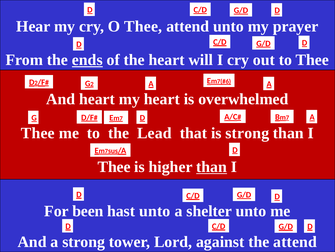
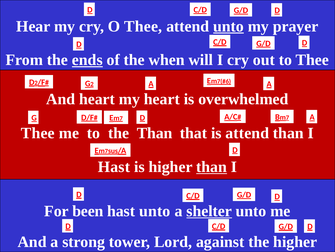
unto underline: none -> present (229, 26)
the heart: heart -> when (167, 60)
the Lead: Lead -> Than (155, 133)
is strong: strong -> attend (247, 133)
Thee: Thee -> Hast (114, 166)
shelter underline: none -> present (209, 210)
the attend: attend -> higher (295, 241)
